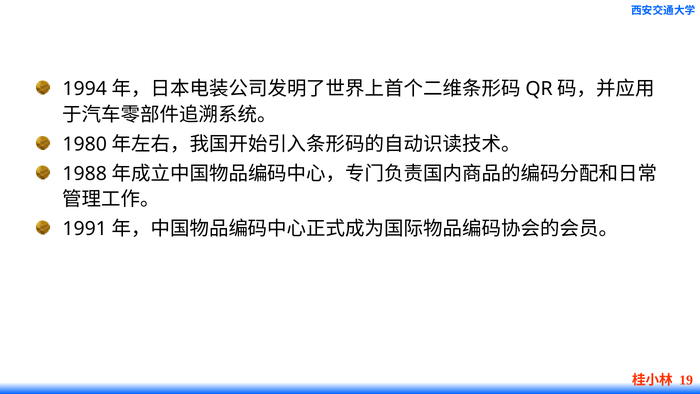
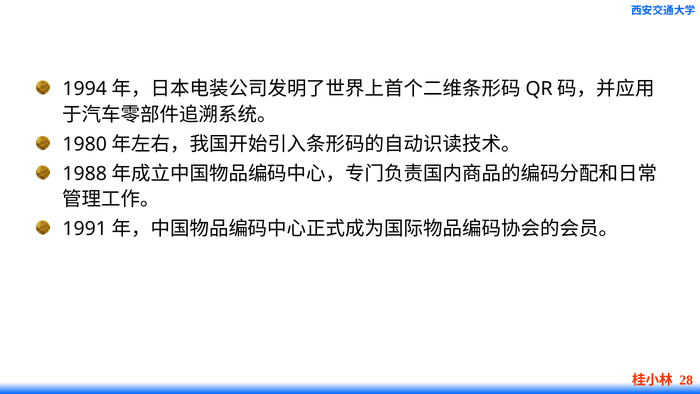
19: 19 -> 28 (686, 380)
